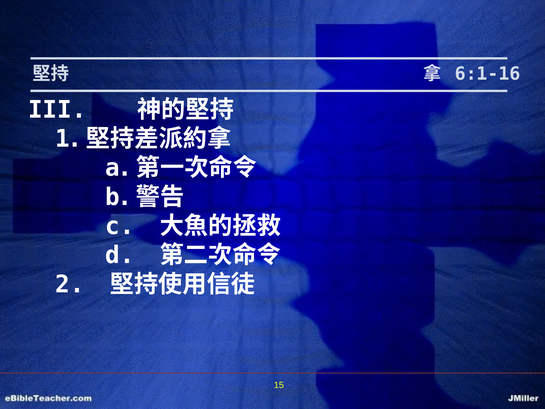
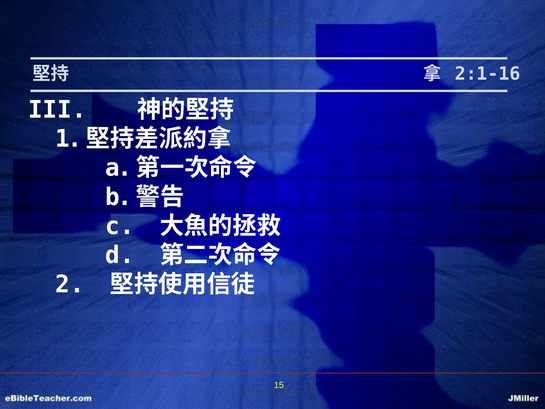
6:1-16: 6:1-16 -> 2:1-16 (488, 74)
